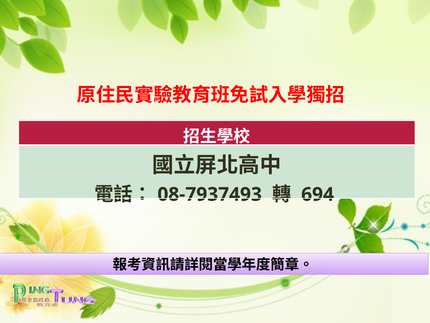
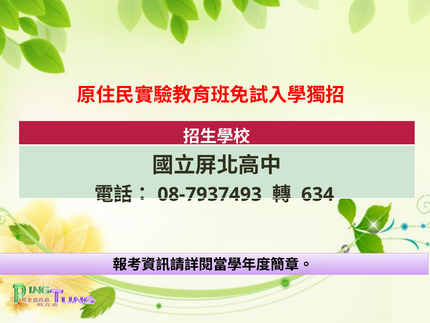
694: 694 -> 634 (318, 194)
